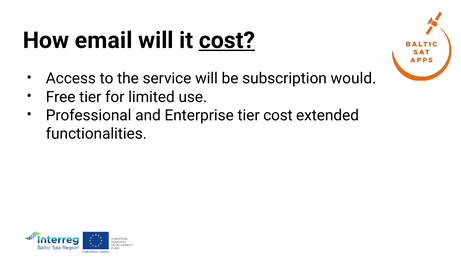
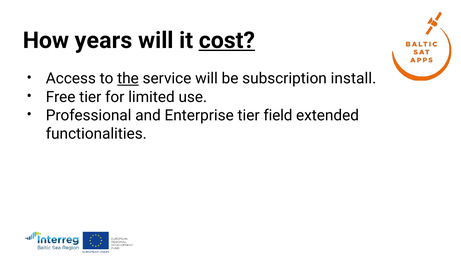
email: email -> years (103, 40)
the underline: none -> present (128, 79)
would: would -> install (353, 79)
tier cost: cost -> field (278, 116)
